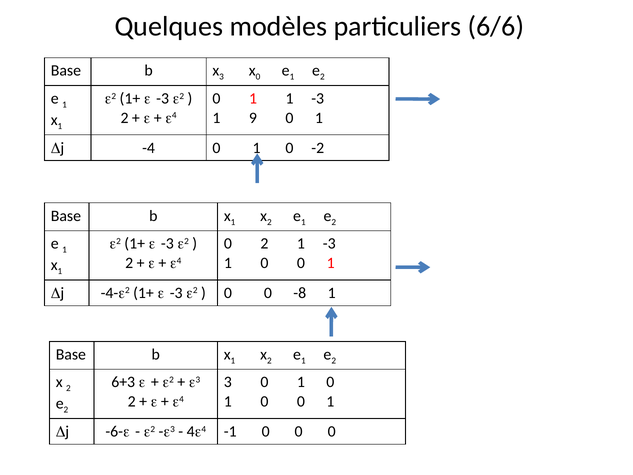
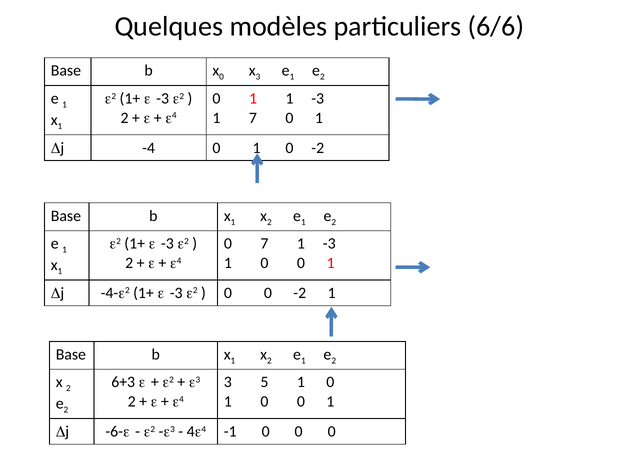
x 3: 3 -> 0 (222, 77)
x 0: 0 -> 3 (258, 77)
1 9: 9 -> 7 (253, 118)
0 2: 2 -> 7 (264, 244)
0 0 -8: -8 -> -2 (300, 293)
3 0: 0 -> 5 (264, 382)
